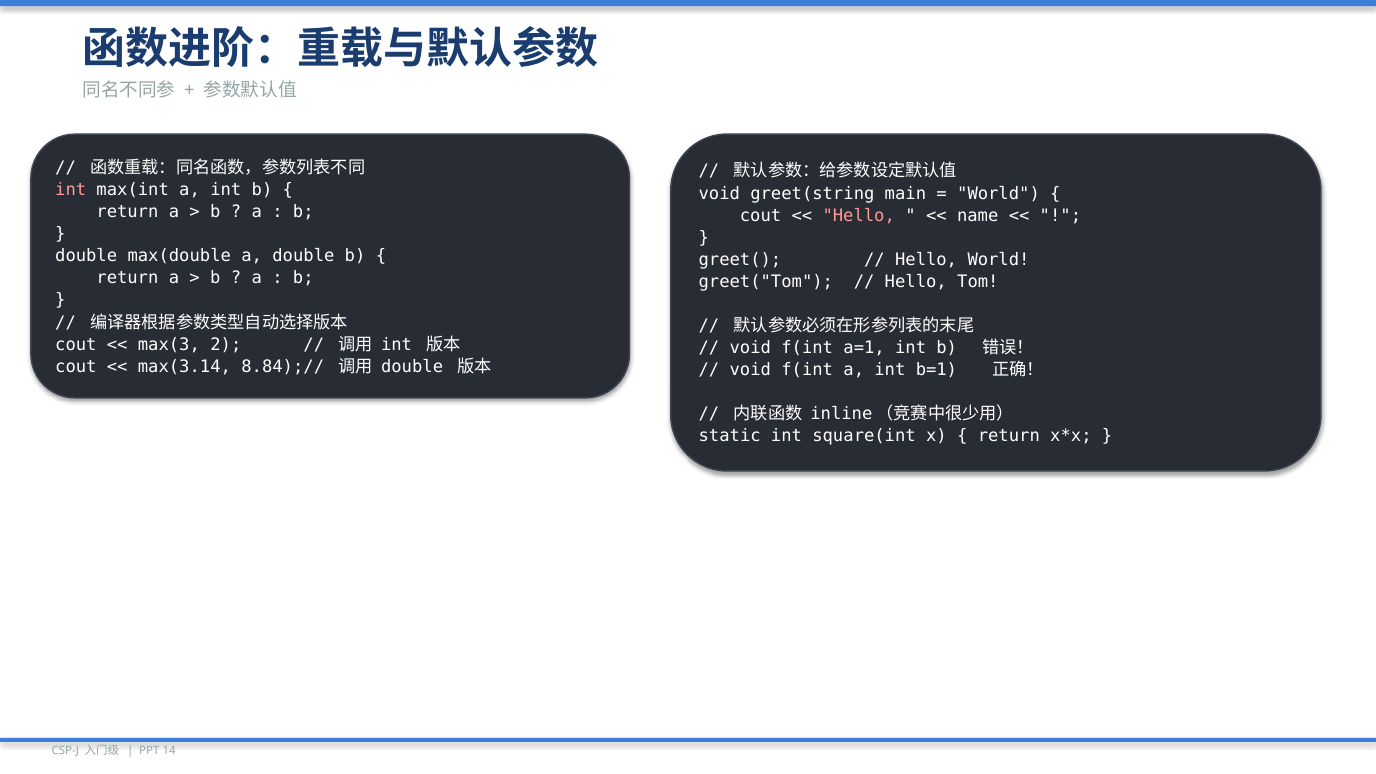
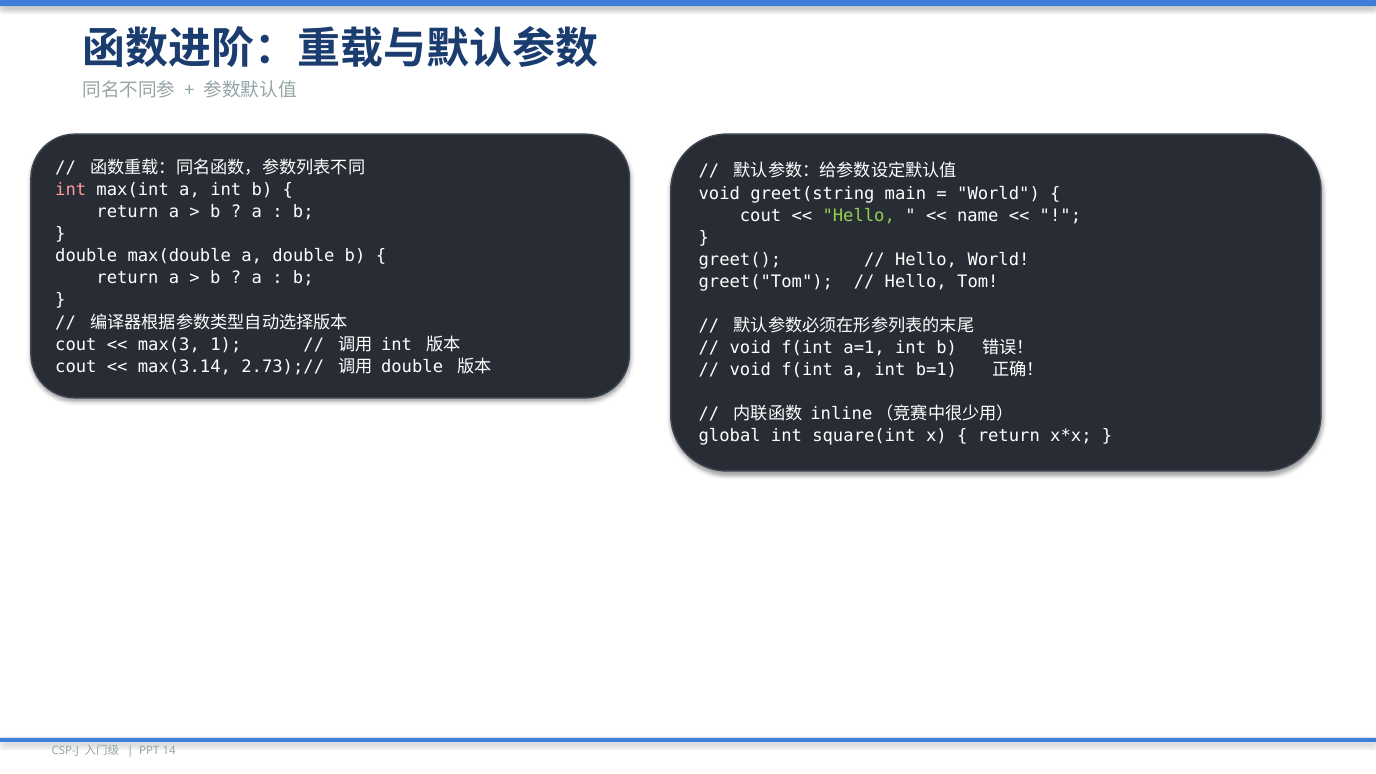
Hello colour: pink -> light green (859, 215)
2: 2 -> 1 (226, 344)
8.84);//: 8.84);// -> 2.73);// (283, 366)
static: static -> global (730, 436)
